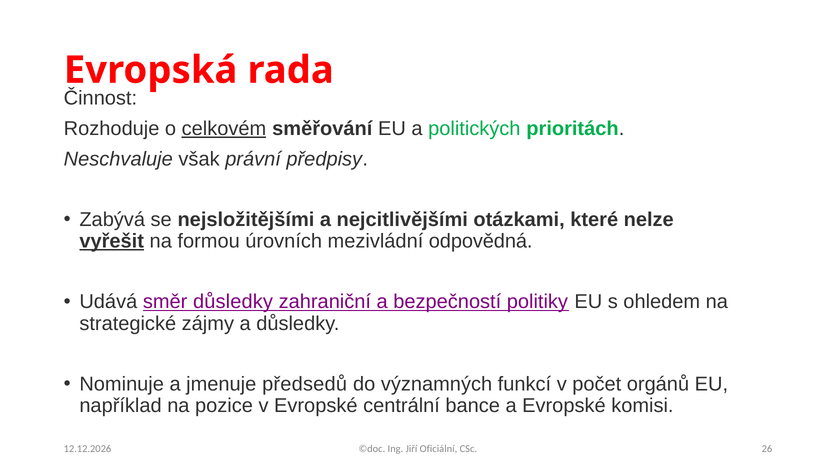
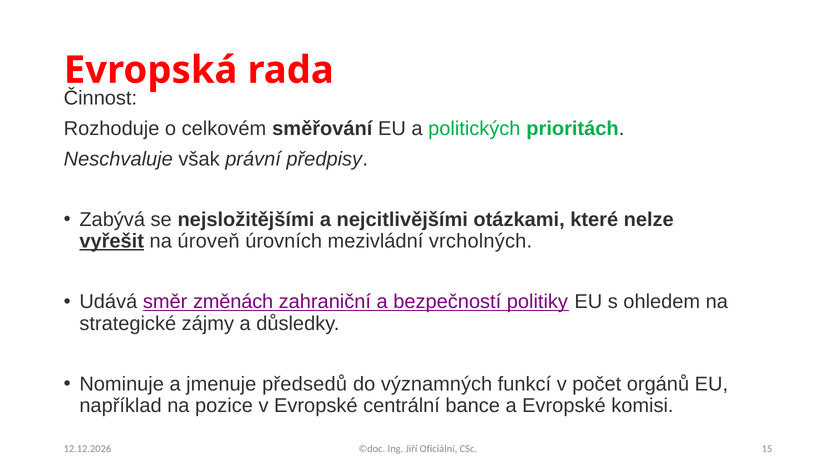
celkovém underline: present -> none (224, 129)
formou: formou -> úroveň (209, 241)
odpovědná: odpovědná -> vrcholných (481, 241)
směr důsledky: důsledky -> změnách (233, 302)
26: 26 -> 15 (767, 449)
